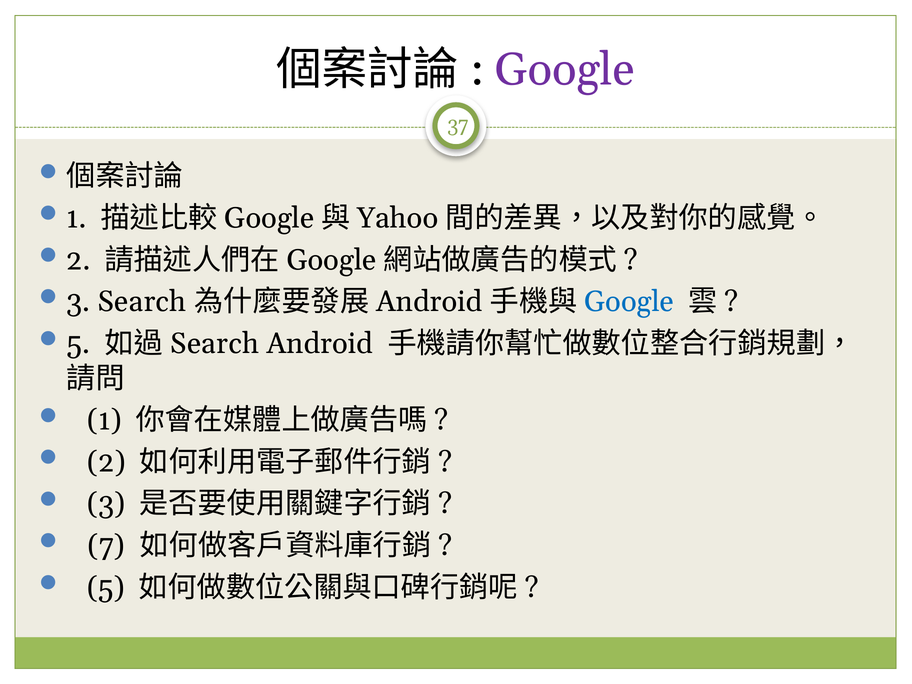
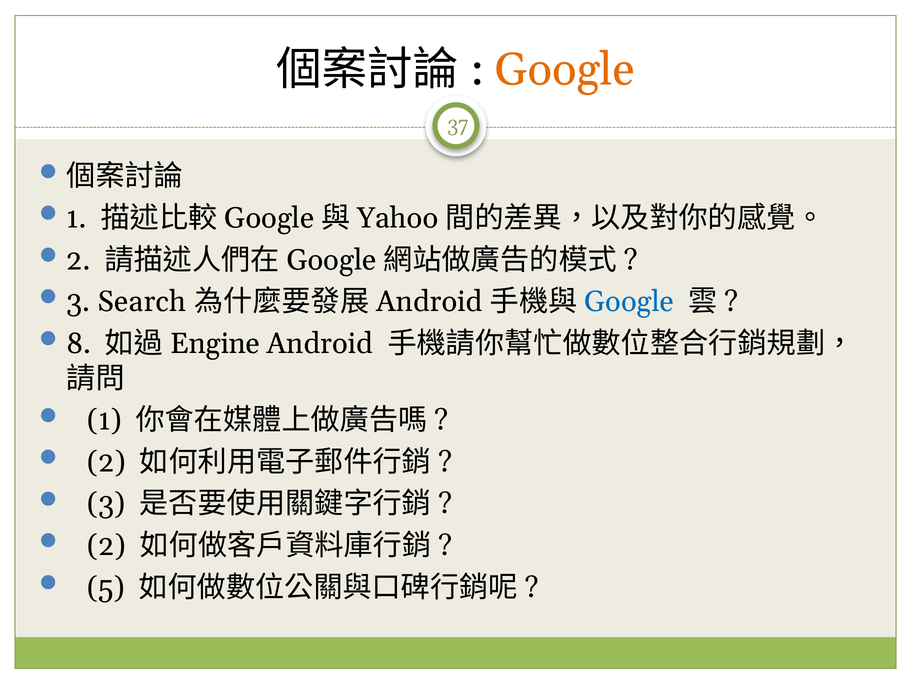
Google colour: purple -> orange (565, 70)
5: 5 -> 8 (79, 343)
Search: Search -> Engine (215, 343)
7: 7 -> 2 (106, 546)
